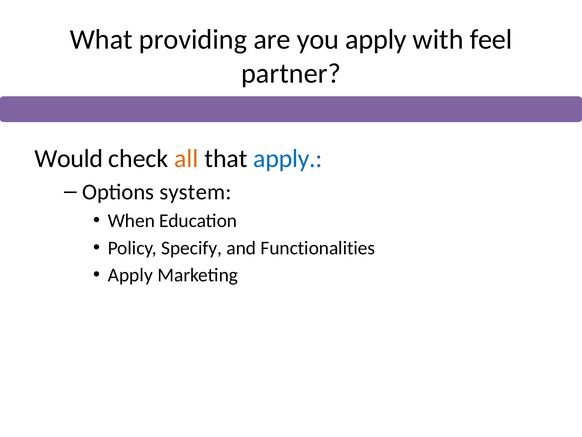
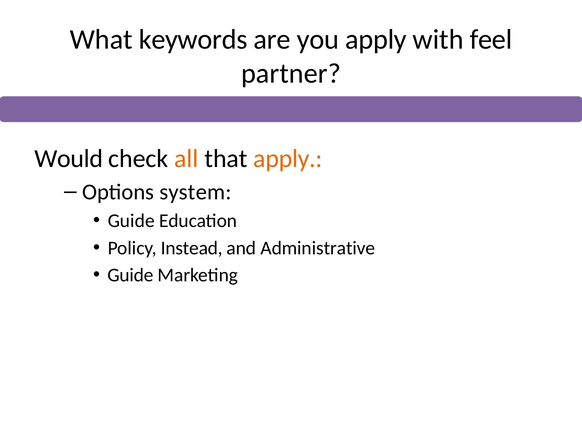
providing: providing -> keywords (193, 39)
apply colour: blue -> orange (288, 158)
When: When -> Guide (131, 221)
Specify: Specify -> Instead (192, 248)
Functionalities: Functionalities -> Administrative (318, 248)
Apply: Apply -> Guide (130, 275)
